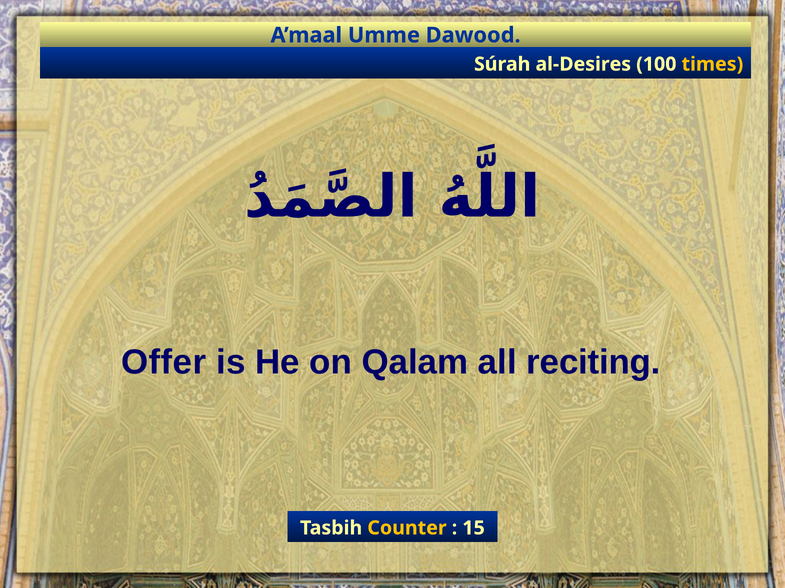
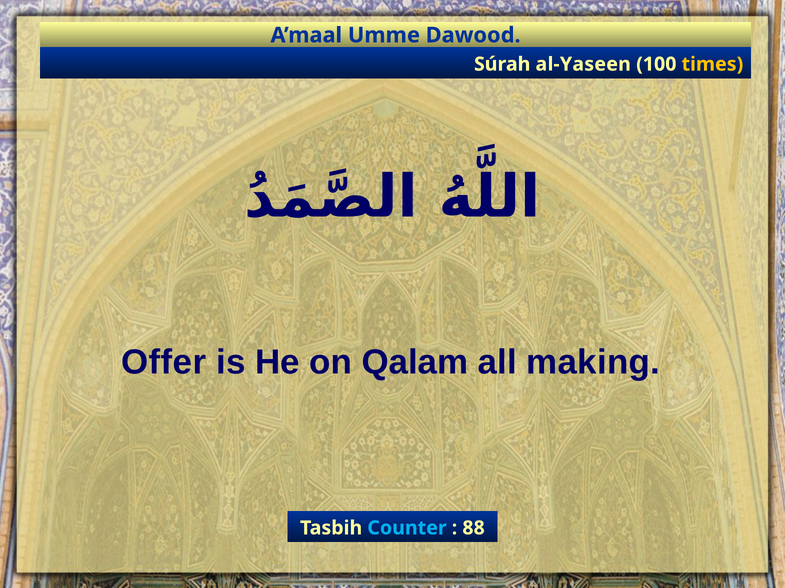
al-Desires: al-Desires -> al-Yaseen (583, 64)
reciting: reciting -> making (593, 363)
Counter colour: yellow -> light blue (407, 529)
15: 15 -> 88 (474, 529)
